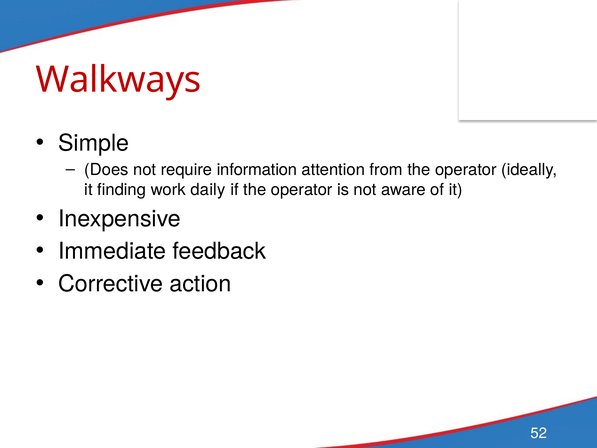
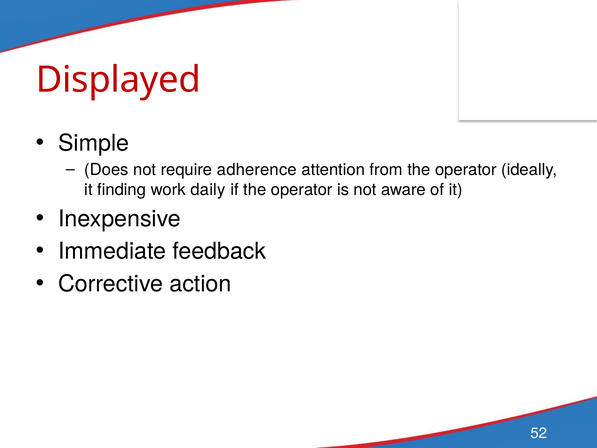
Walkways: Walkways -> Displayed (118, 80)
information: information -> adherence (257, 170)
